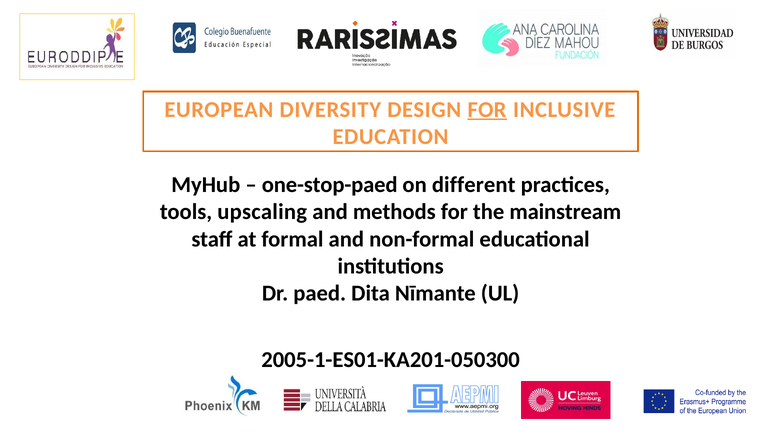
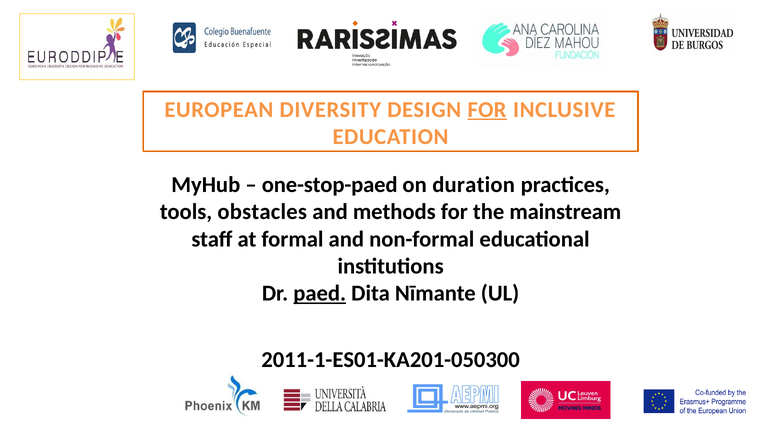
different: different -> duration (474, 184)
upscaling: upscaling -> obstacles (262, 212)
paed underline: none -> present (320, 293)
2005-1-ES01-KA201-050300: 2005-1-ES01-KA201-050300 -> 2011-1-ES01-KA201-050300 (391, 360)
